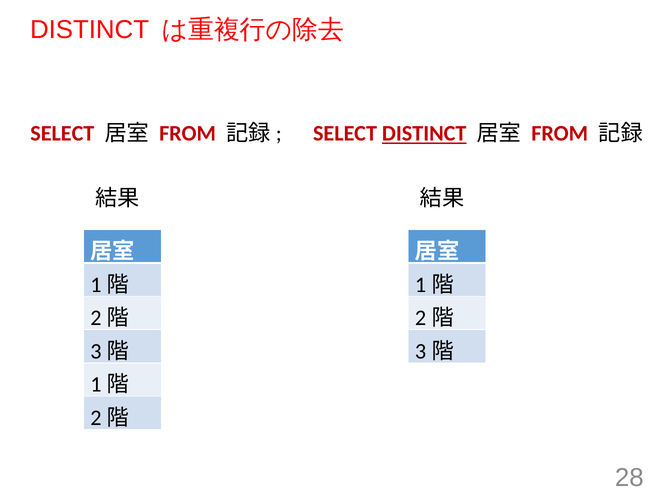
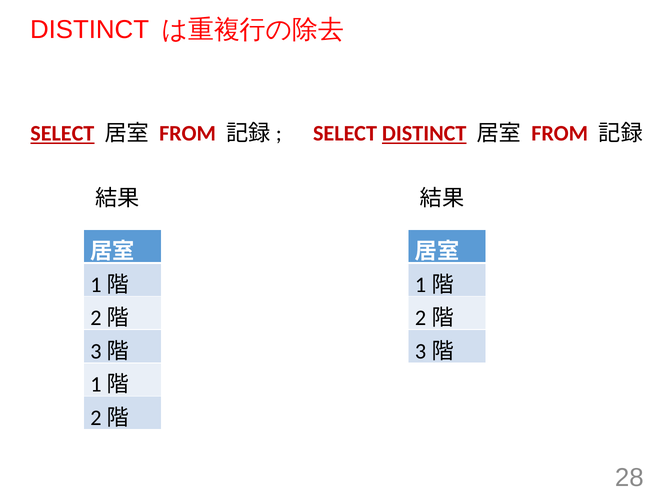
SELECT underline: none -> present (62, 134)
